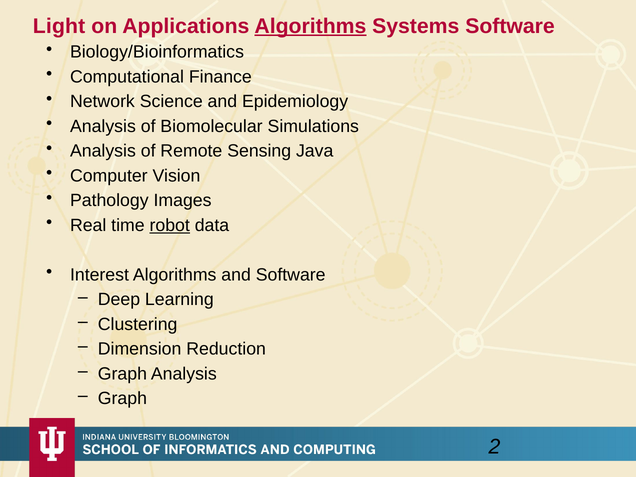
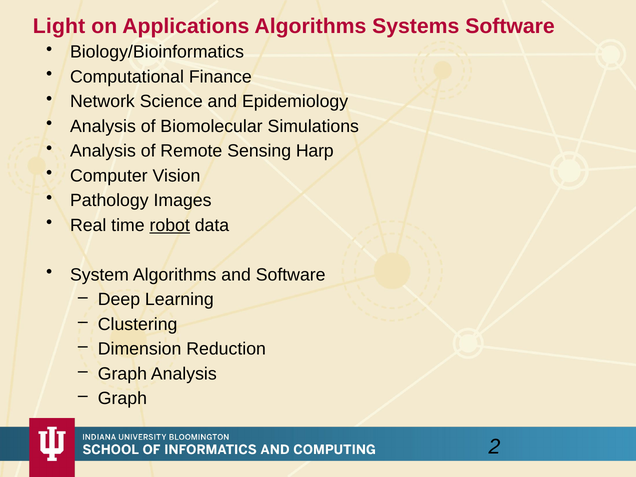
Algorithms underline: present -> none (310, 26)
Java: Java -> Harp (315, 151)
Interest: Interest -> System (99, 275)
